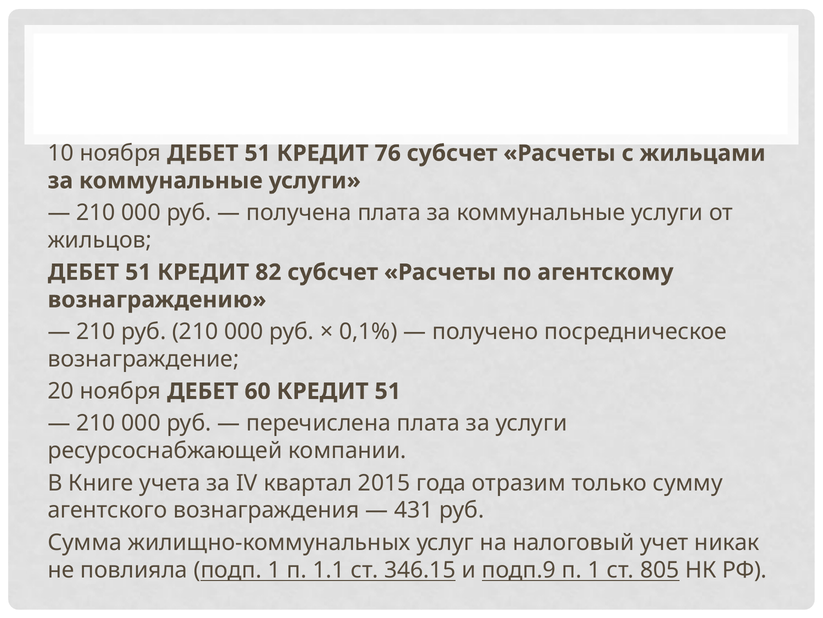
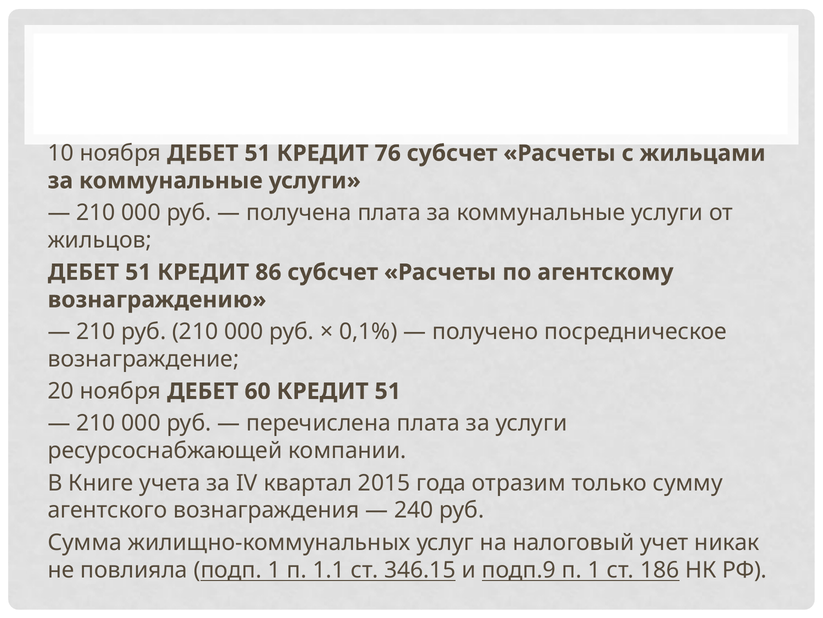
82: 82 -> 86 (268, 272)
431: 431 -> 240 (414, 510)
805: 805 -> 186 (660, 569)
